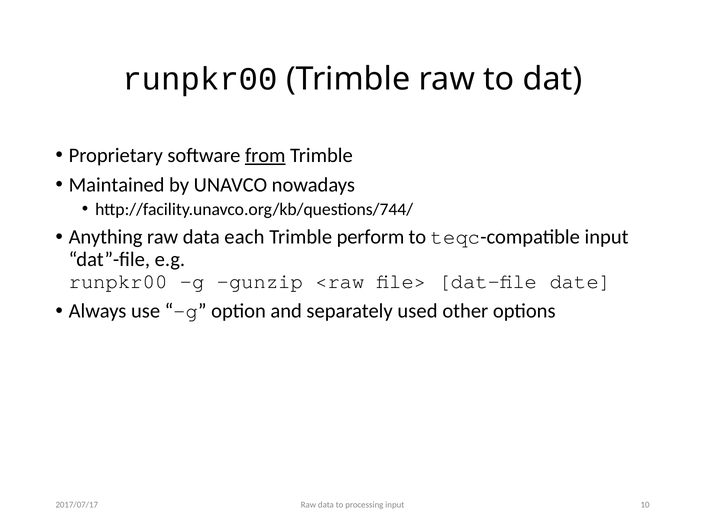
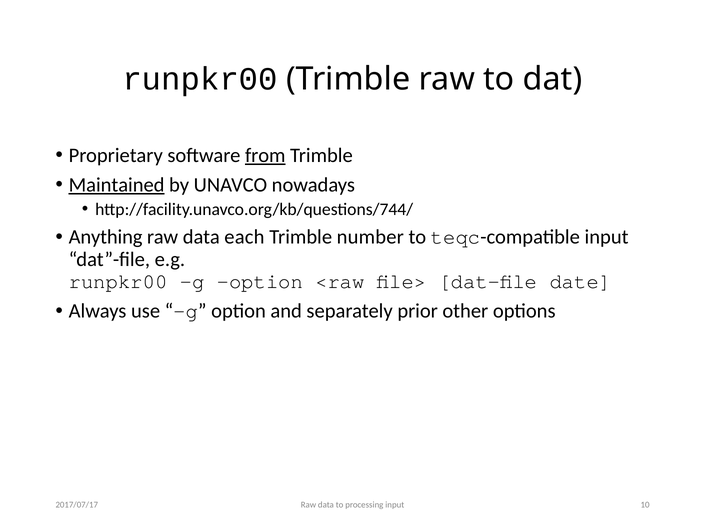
Maintained underline: none -> present (117, 185)
perform: perform -> number (370, 237)
runpkr00 g gunzip: gunzip -> option (260, 281)
used: used -> prior (418, 311)
